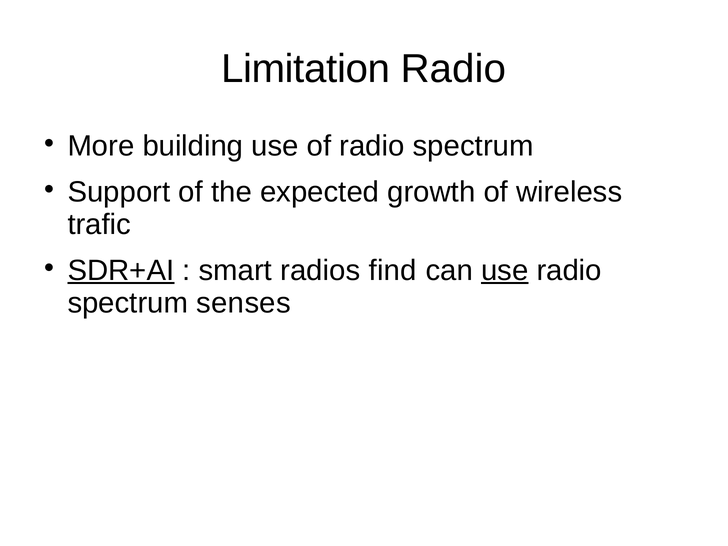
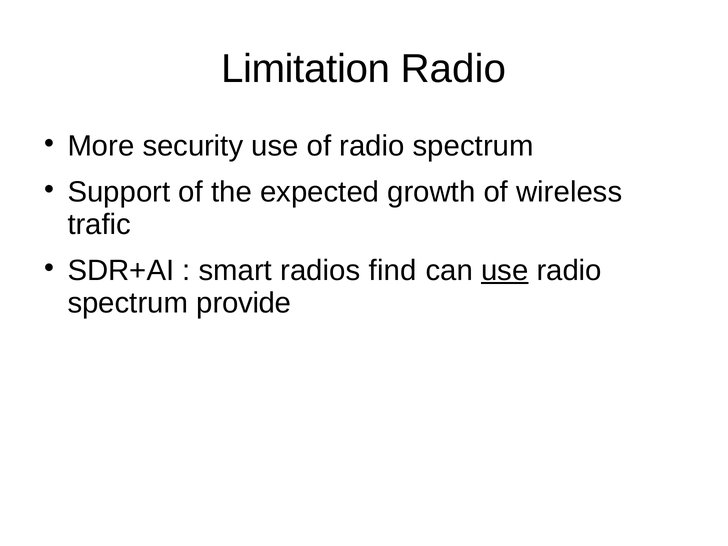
building: building -> security (193, 146)
SDR+AI underline: present -> none (121, 270)
senses: senses -> provide (244, 303)
